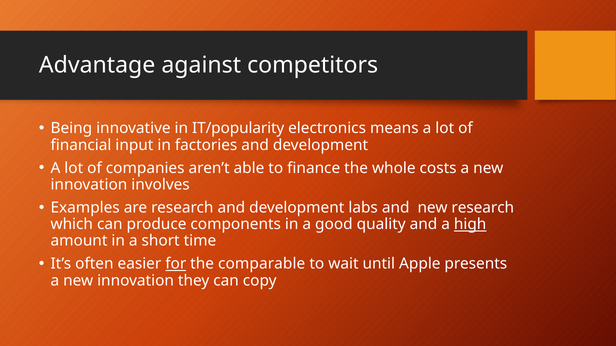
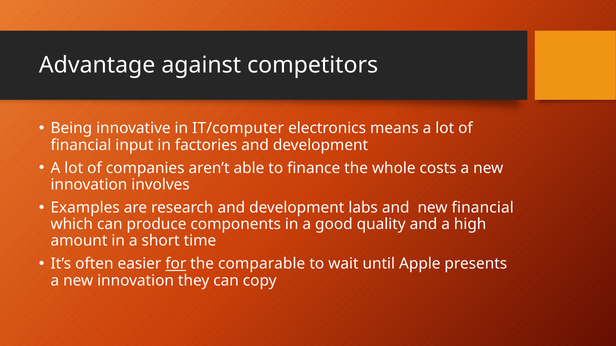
IT/popularity: IT/popularity -> IT/computer (238, 129)
new research: research -> financial (483, 208)
high underline: present -> none (470, 225)
